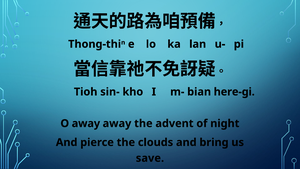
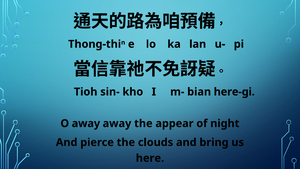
advent: advent -> appear (174, 123)
save: save -> here (150, 158)
